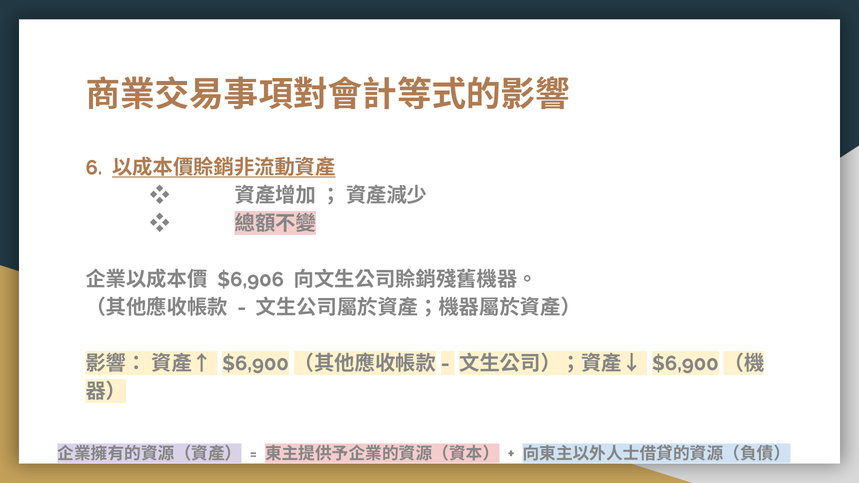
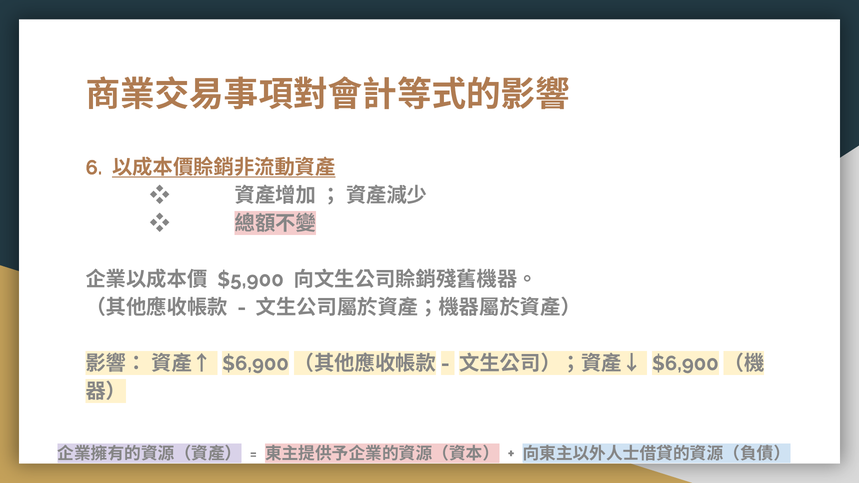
$6,906: $6,906 -> $5,900 (251, 280)
